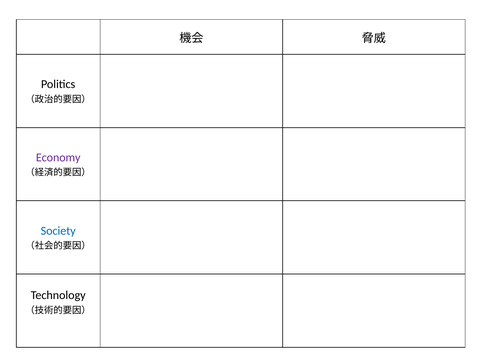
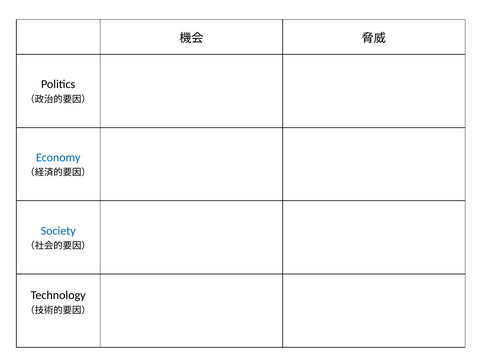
Economy colour: purple -> blue (58, 157)
